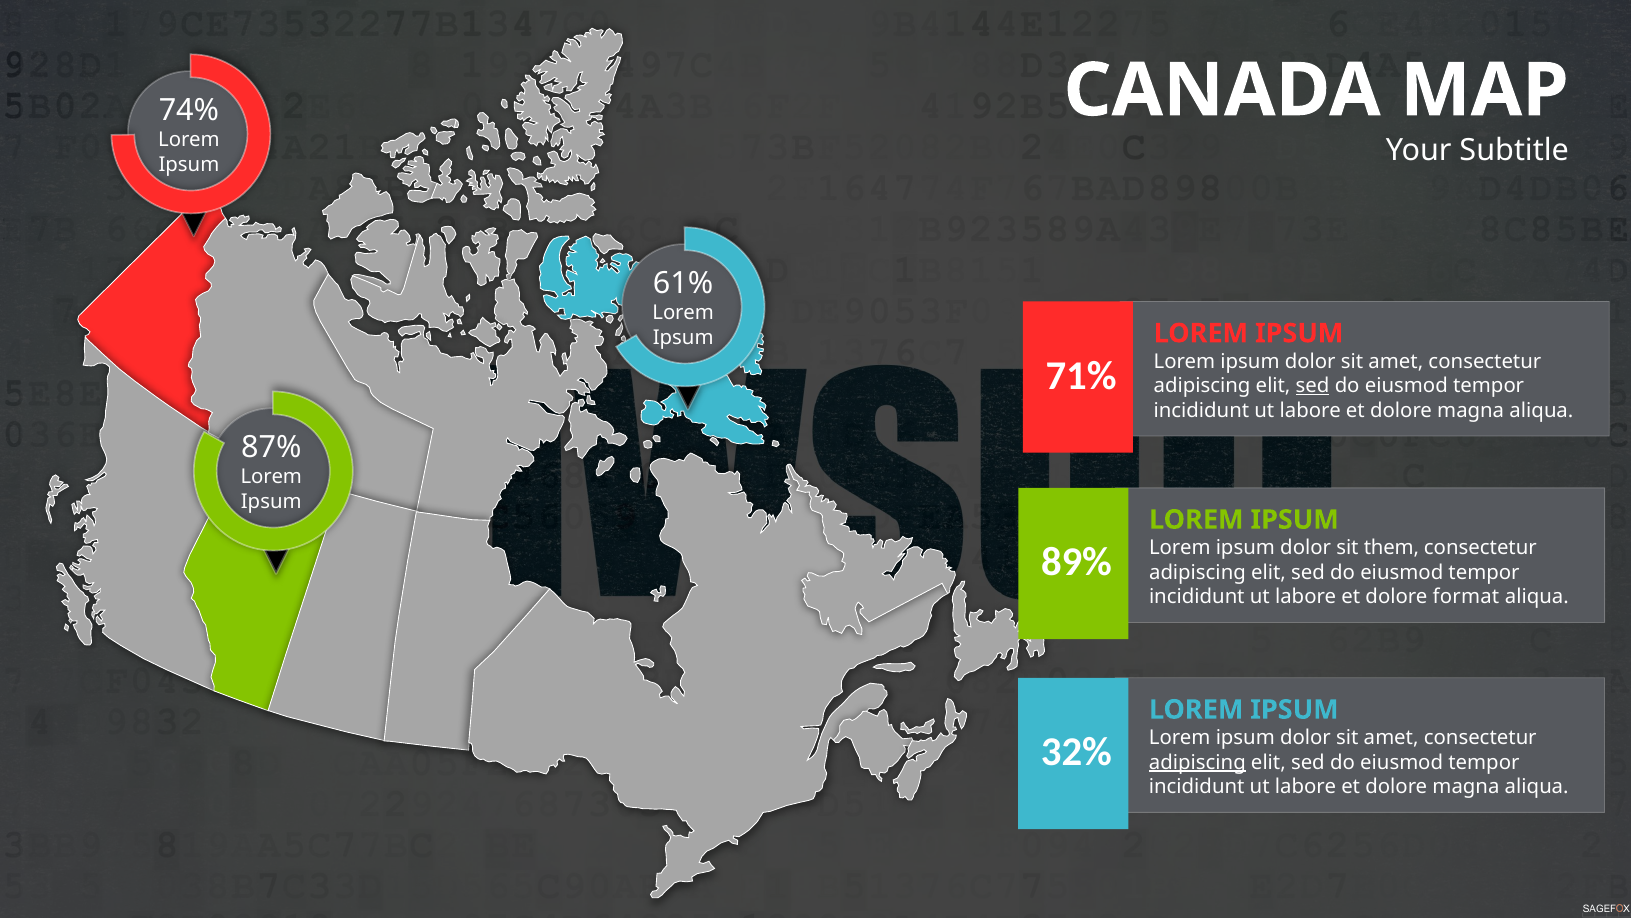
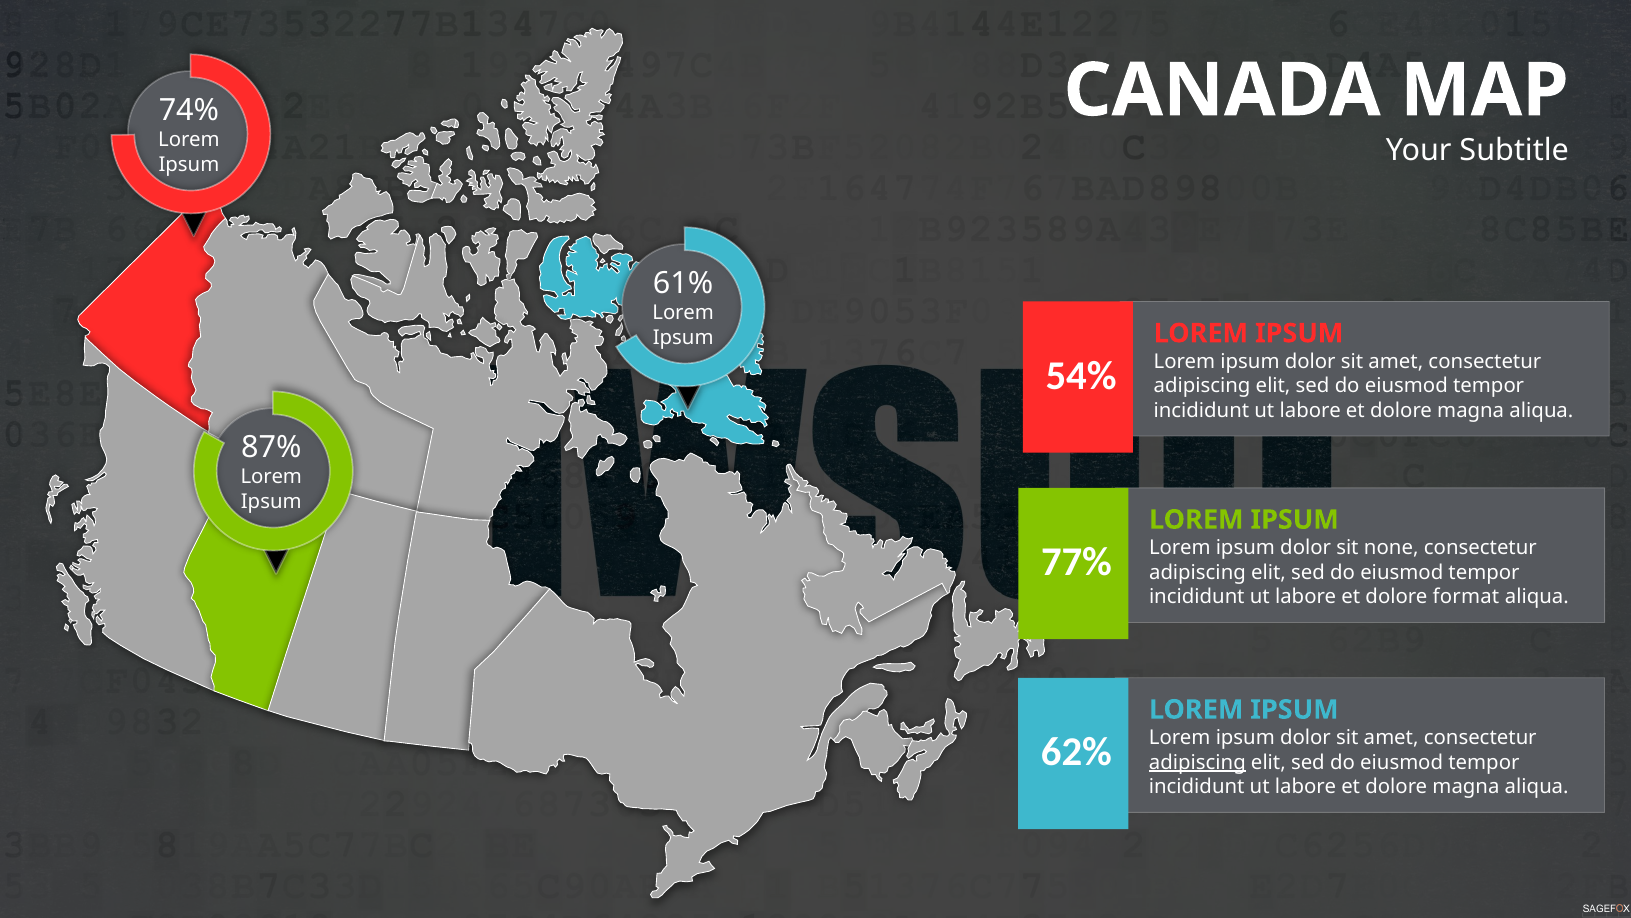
71%: 71% -> 54% (1081, 376)
sed underline: present -> none (1313, 386)
them: them -> none (1391, 547)
89%: 89% -> 77% (1076, 562)
32%: 32% -> 62% (1076, 752)
